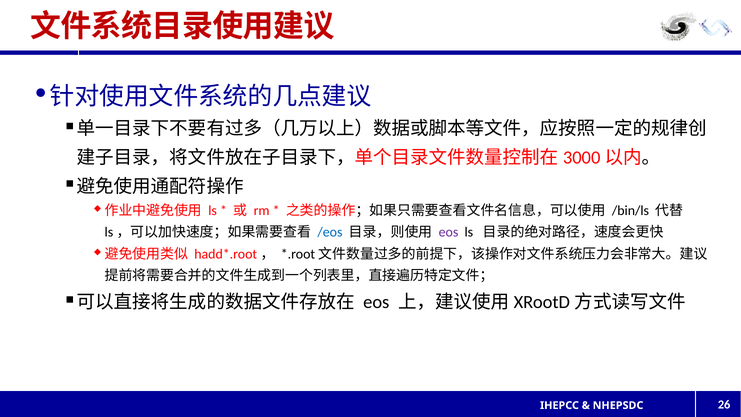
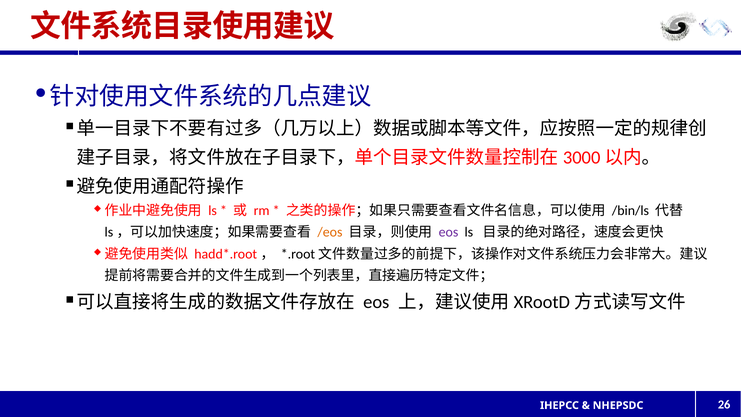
/eos colour: blue -> orange (330, 232)
